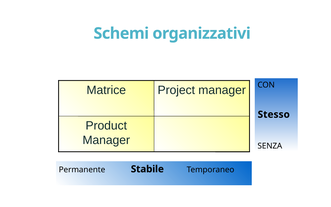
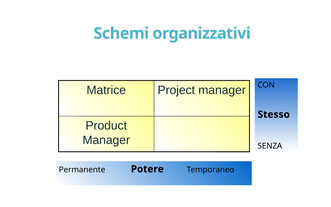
Stabile: Stabile -> Potere (147, 169)
